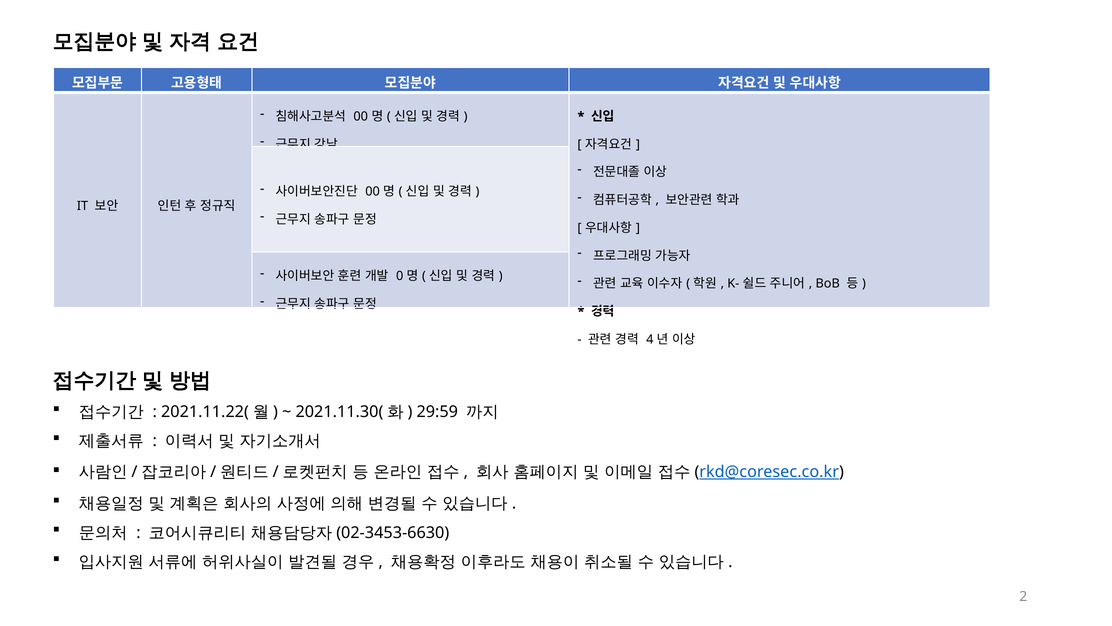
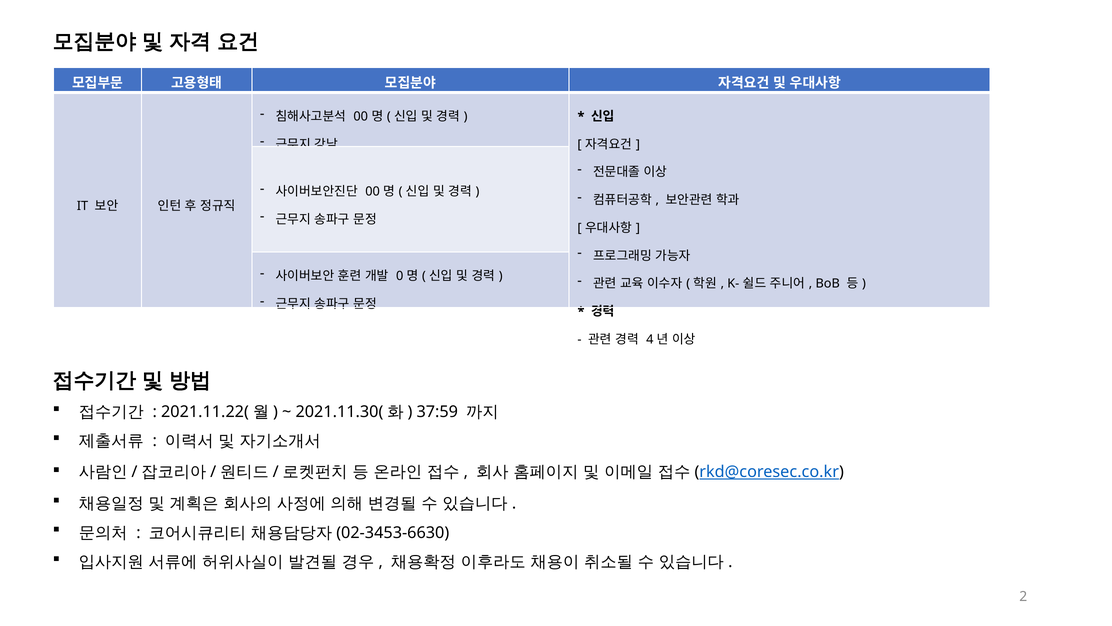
29:59: 29:59 -> 37:59 (437, 412)
